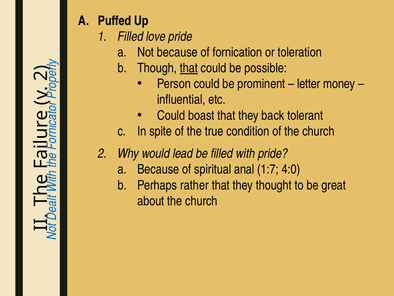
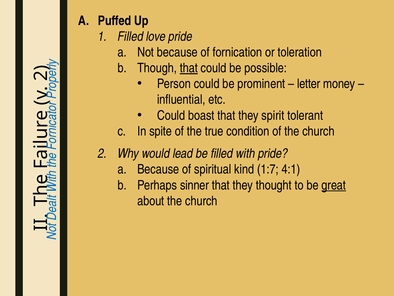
back: back -> spirit (273, 115)
anal: anal -> kind (244, 169)
4:0: 4:0 -> 4:1 (291, 169)
rather: rather -> sinner (194, 185)
great underline: none -> present (334, 185)
